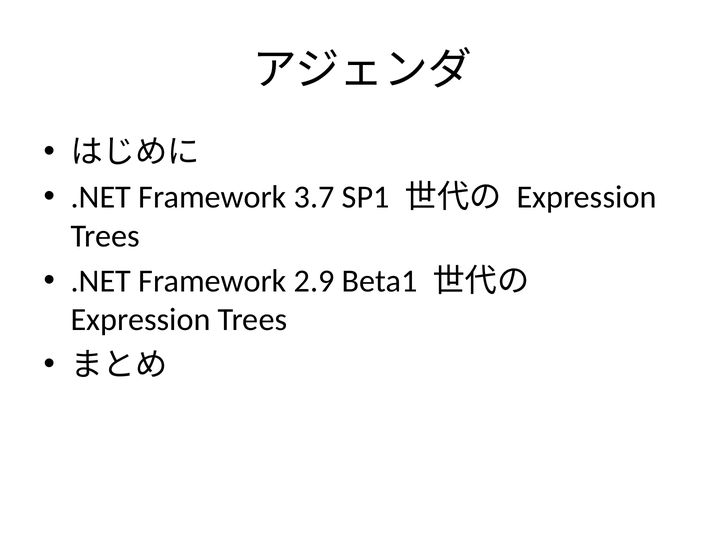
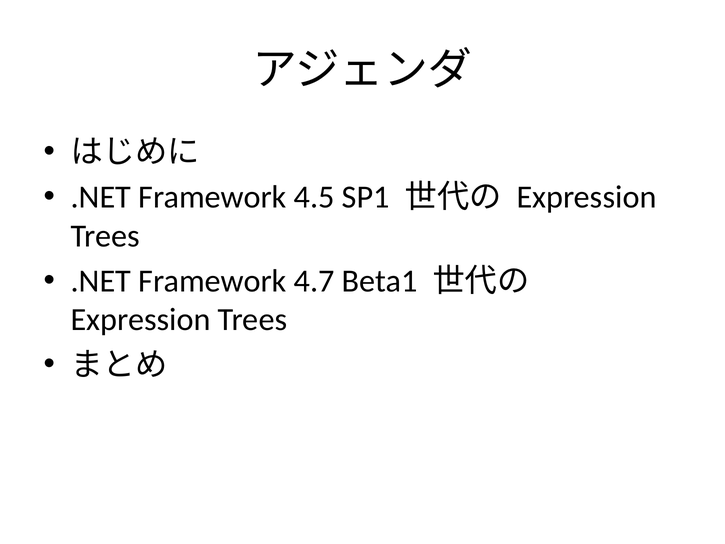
3.7: 3.7 -> 4.5 (314, 197)
2.9: 2.9 -> 4.7 (314, 281)
